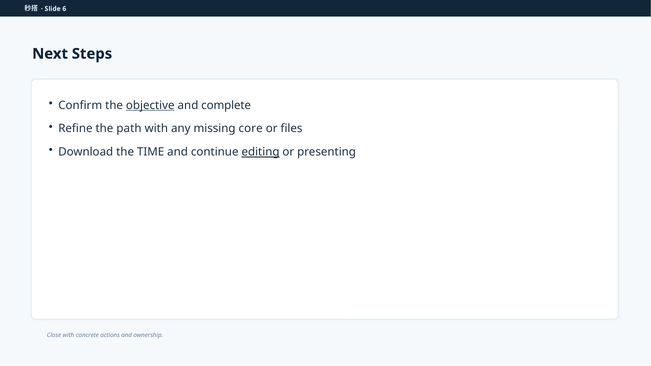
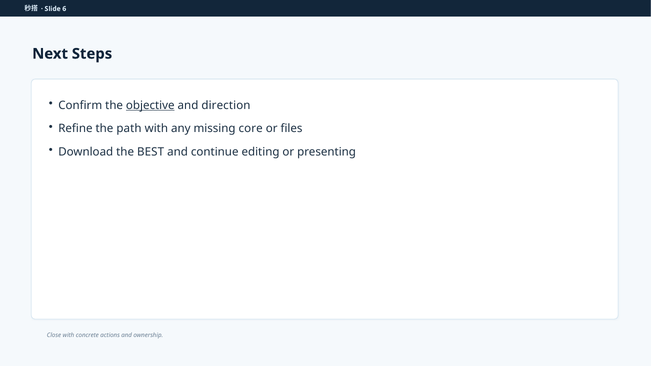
complete: complete -> direction (226, 105)
TIME: TIME -> BEST (151, 152)
editing underline: present -> none (261, 152)
